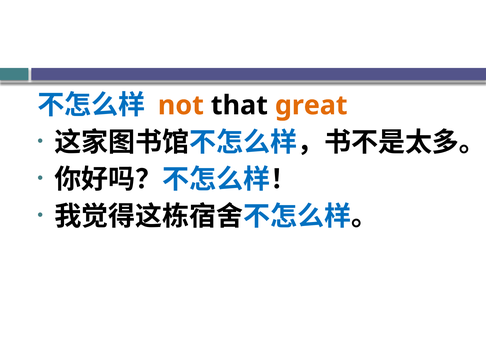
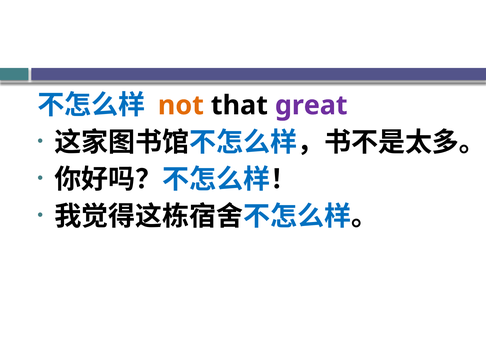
great colour: orange -> purple (311, 106)
